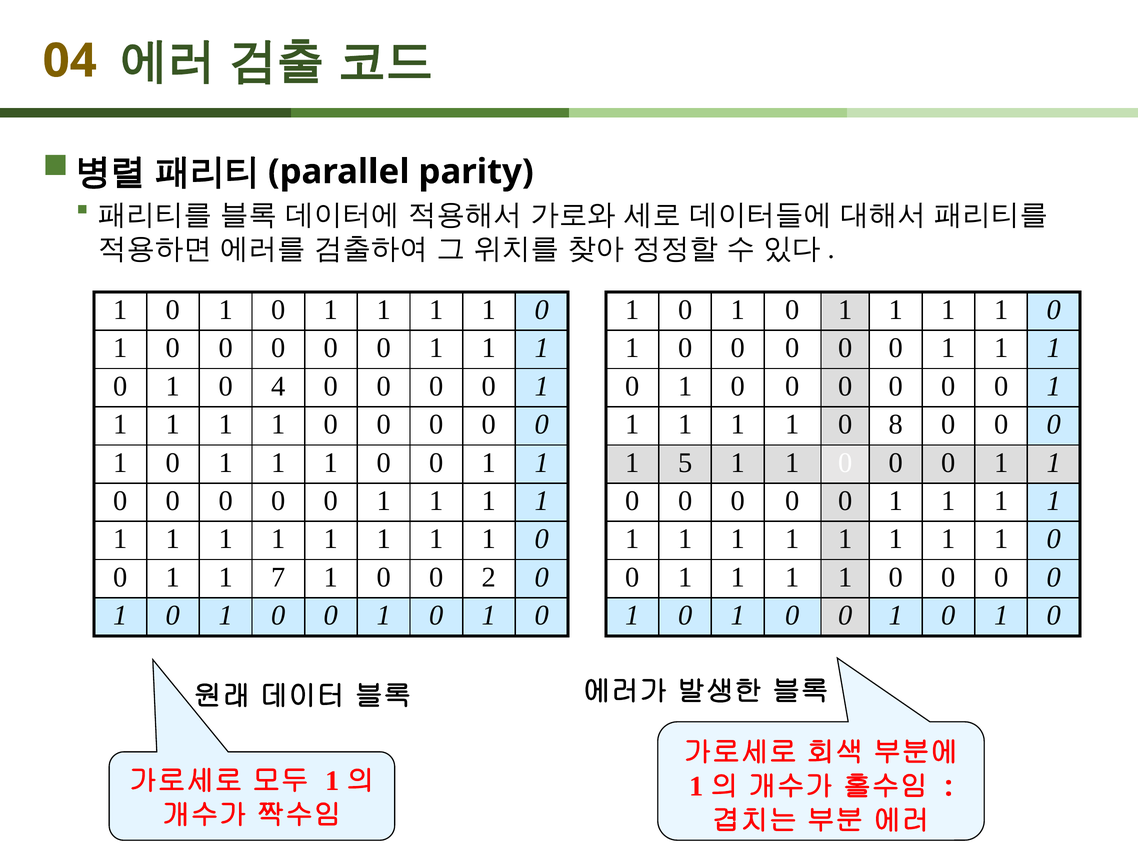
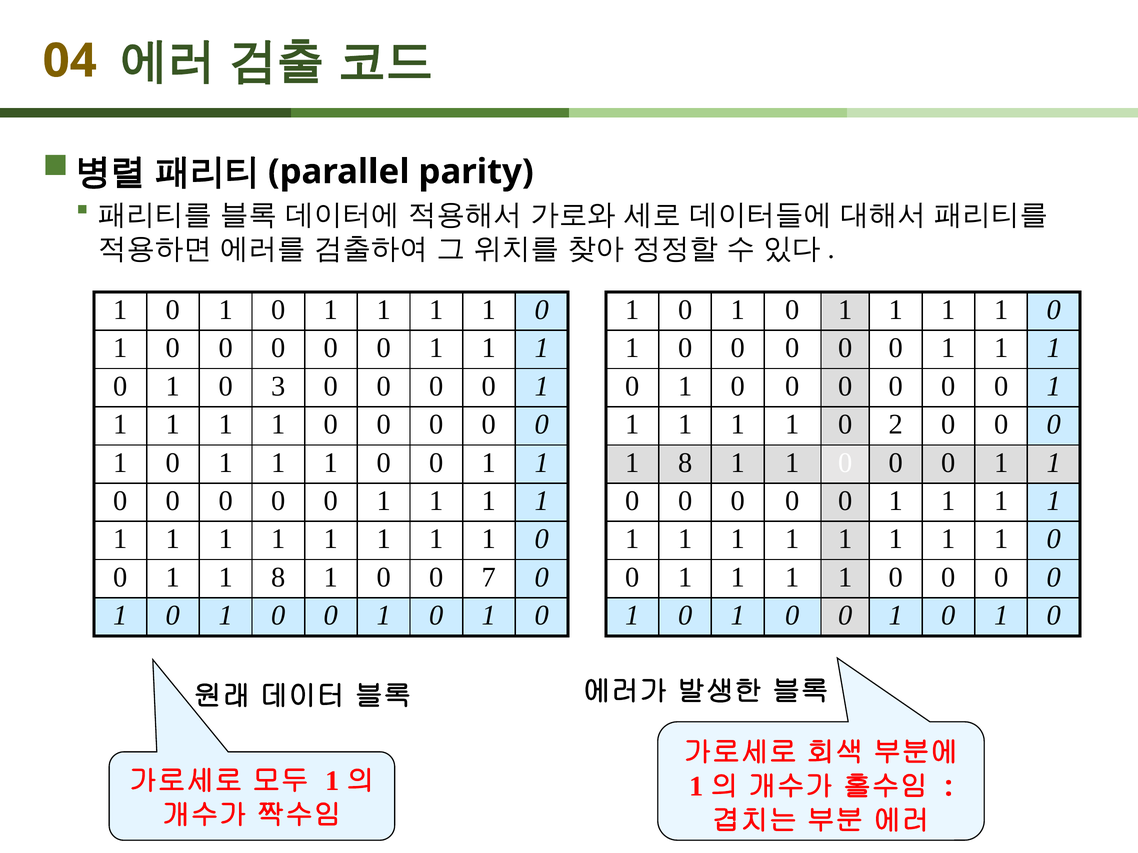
4: 4 -> 3 (278, 386)
8: 8 -> 2 (896, 425)
5: 5 -> 8 (685, 463)
1 1 7: 7 -> 8 (278, 578)
2: 2 -> 7 (489, 578)
